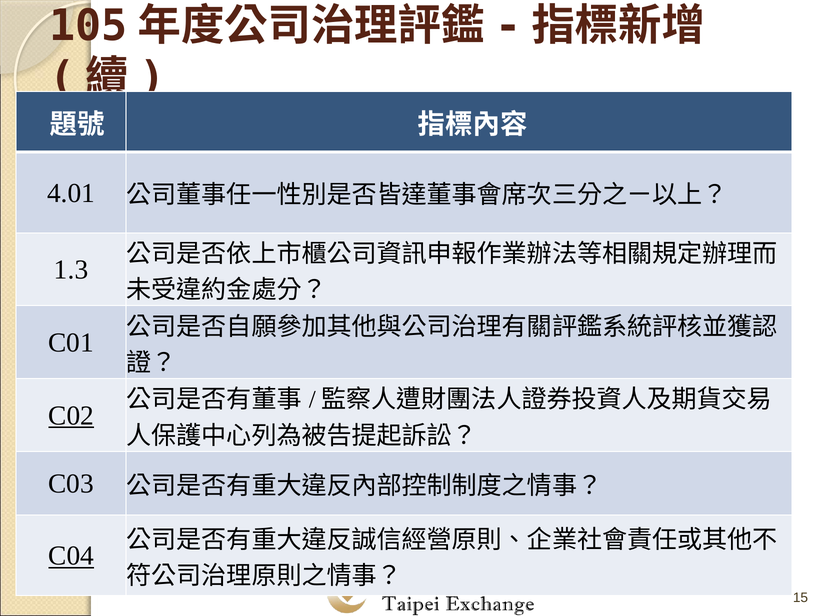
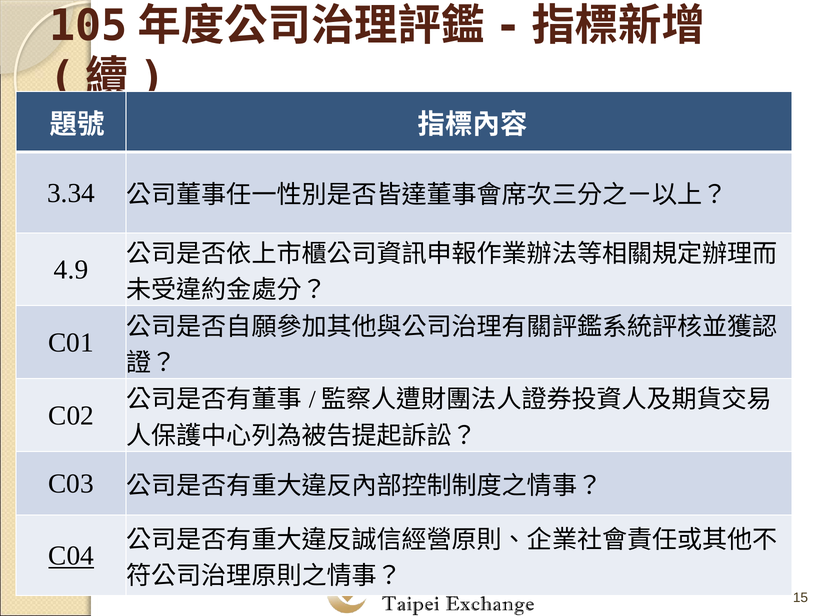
4.01: 4.01 -> 3.34 (71, 193)
1.3: 1.3 -> 4.9 (71, 270)
C02 underline: present -> none (71, 415)
